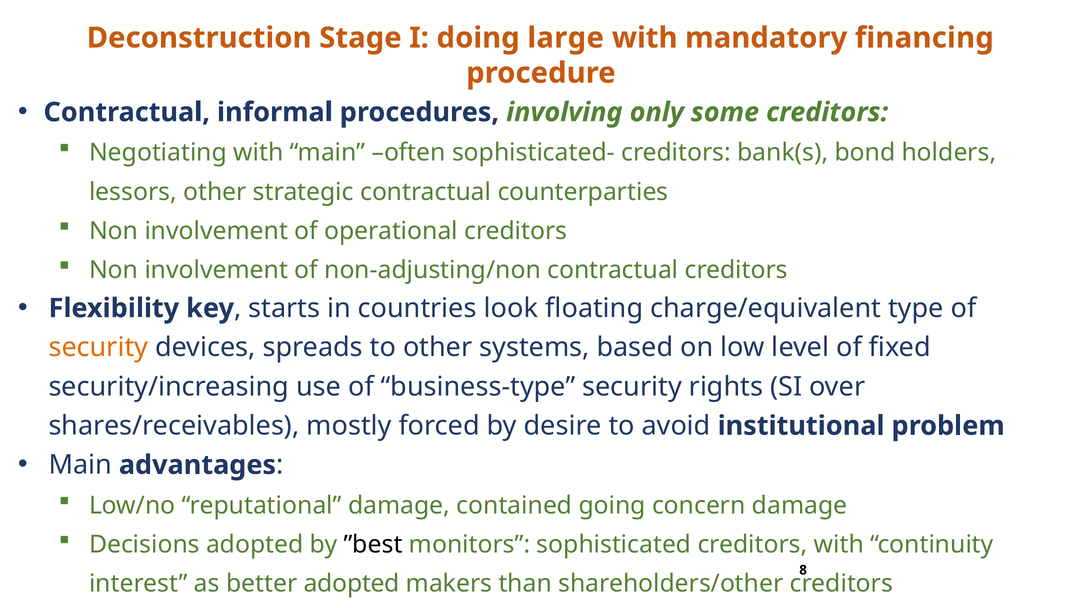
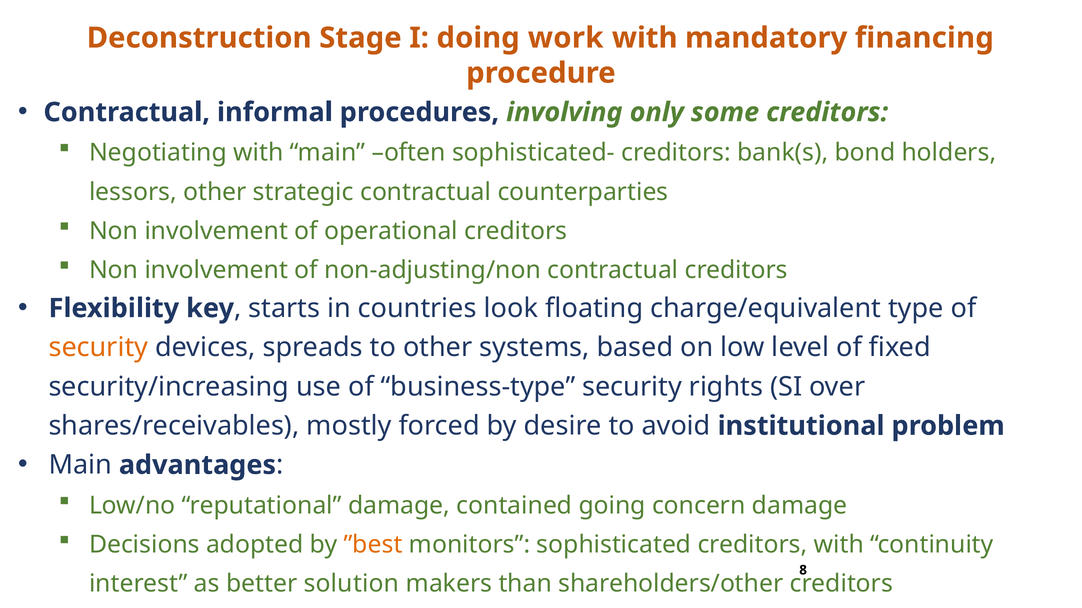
large: large -> work (566, 38)
”best colour: black -> orange (373, 545)
better adopted: adopted -> solution (351, 584)
